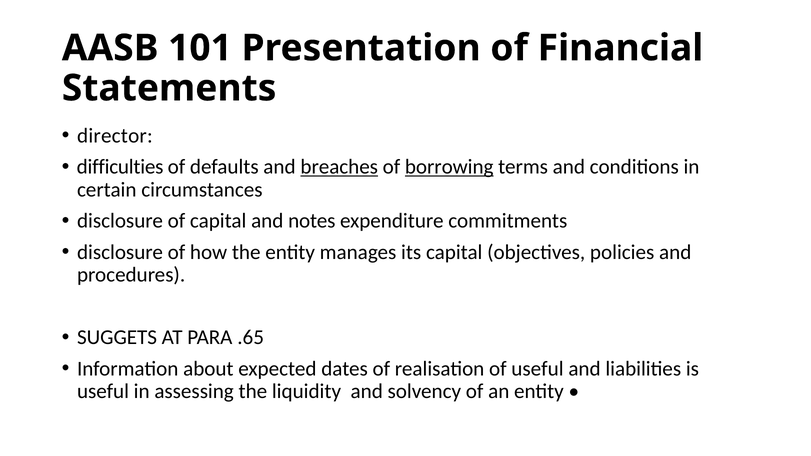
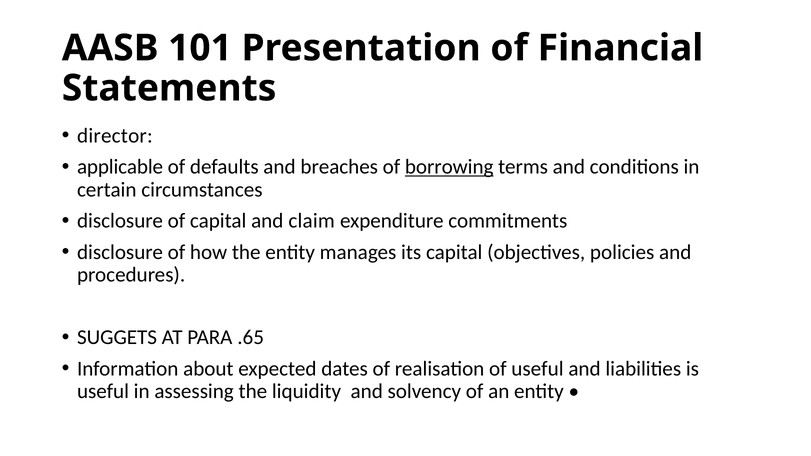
difficulties: difficulties -> applicable (120, 167)
breaches underline: present -> none (339, 167)
notes: notes -> claim (312, 221)
